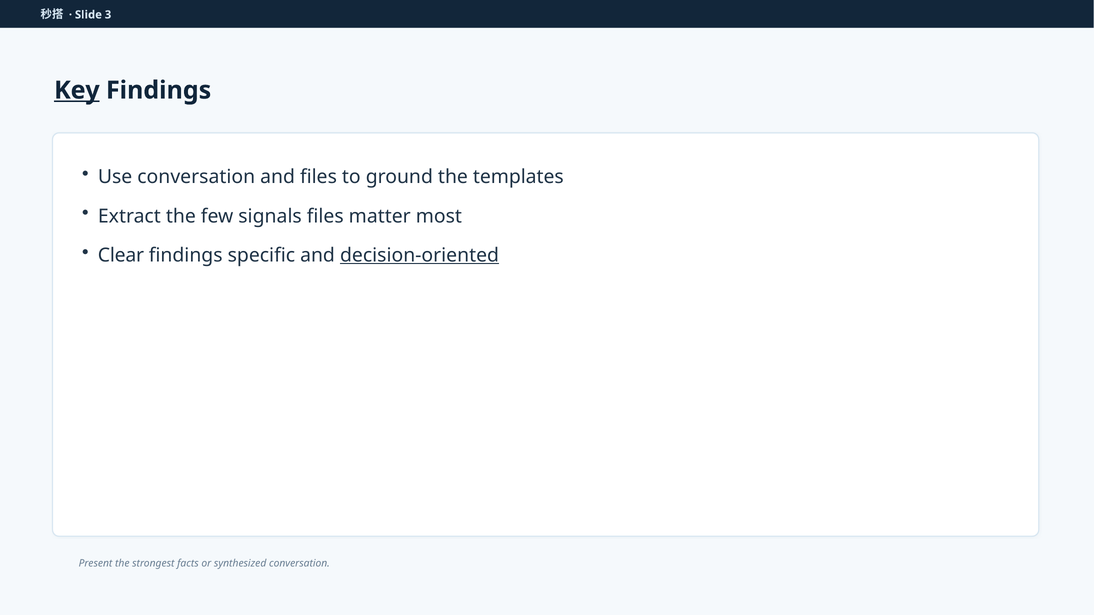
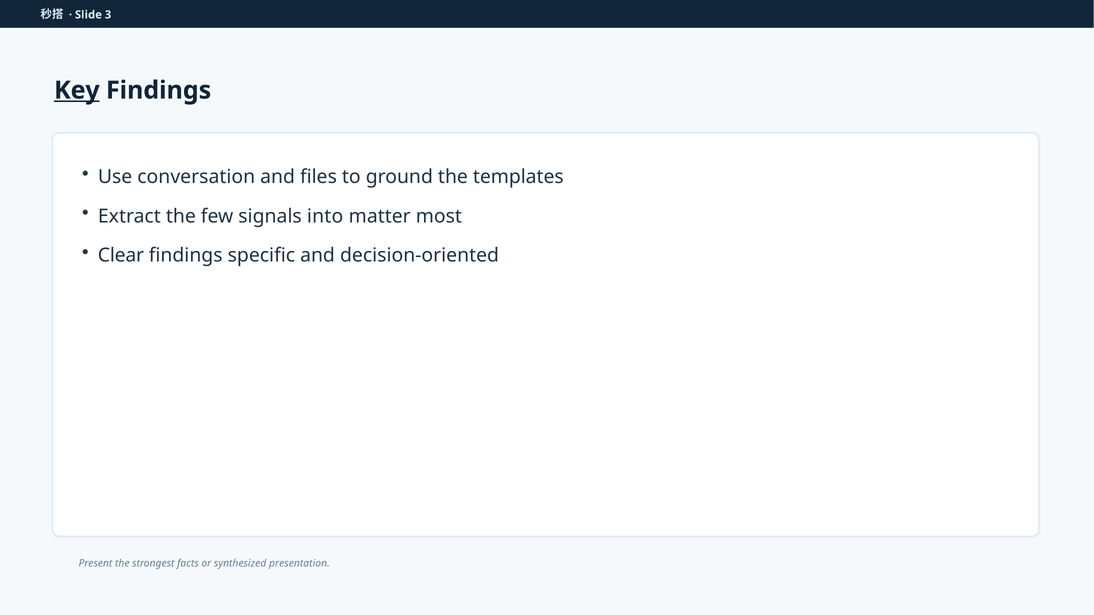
signals files: files -> into (325, 216)
decision-oriented underline: present -> none (420, 255)
synthesized conversation: conversation -> presentation (299, 564)
